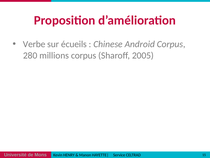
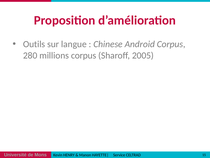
Verbe: Verbe -> Outils (34, 44)
écueils: écueils -> langue (74, 44)
